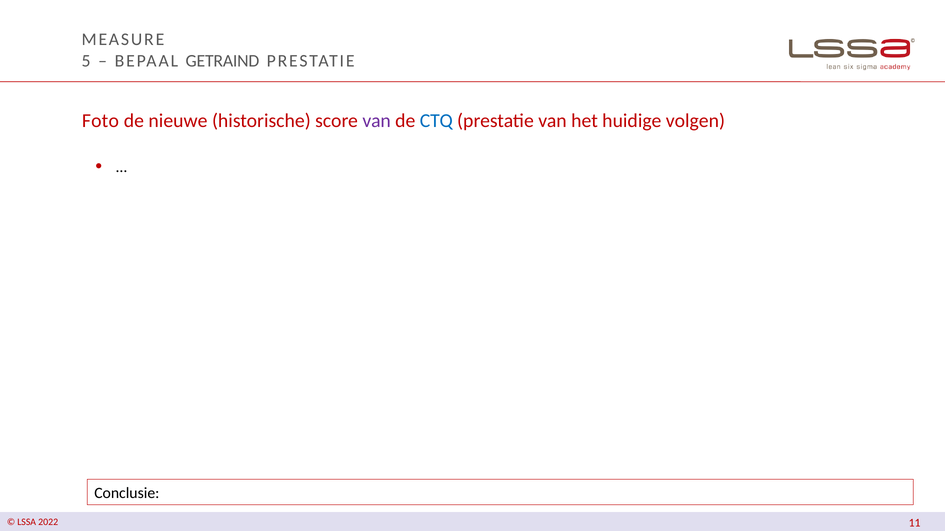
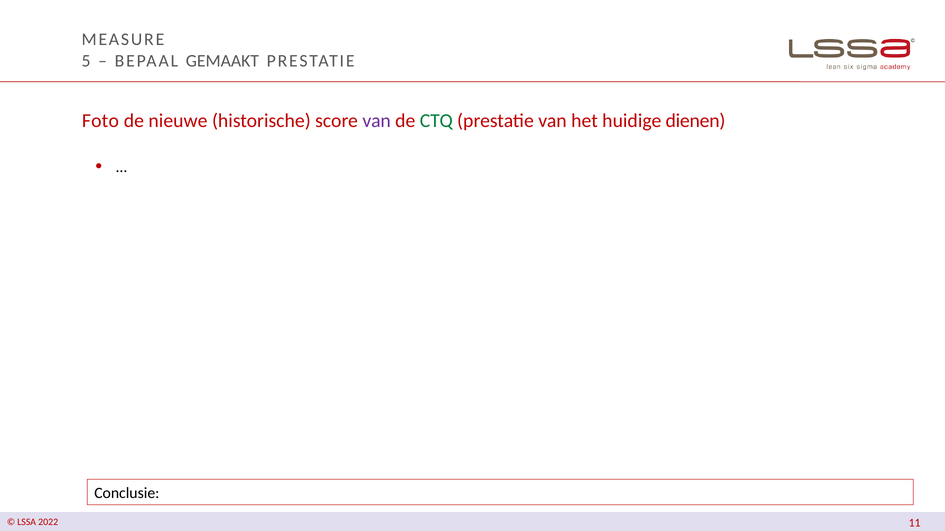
GETRAIND: GETRAIND -> GEMAAKT (222, 61)
CTQ colour: blue -> green (436, 121)
volgen: volgen -> dienen (695, 121)
